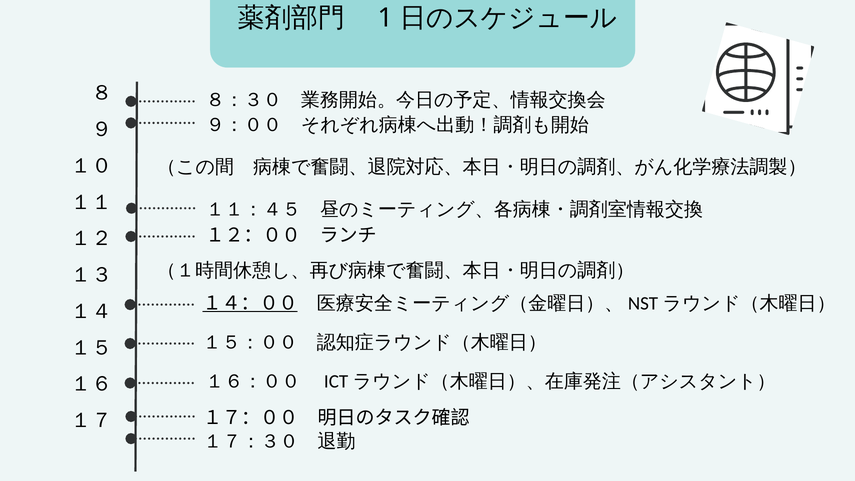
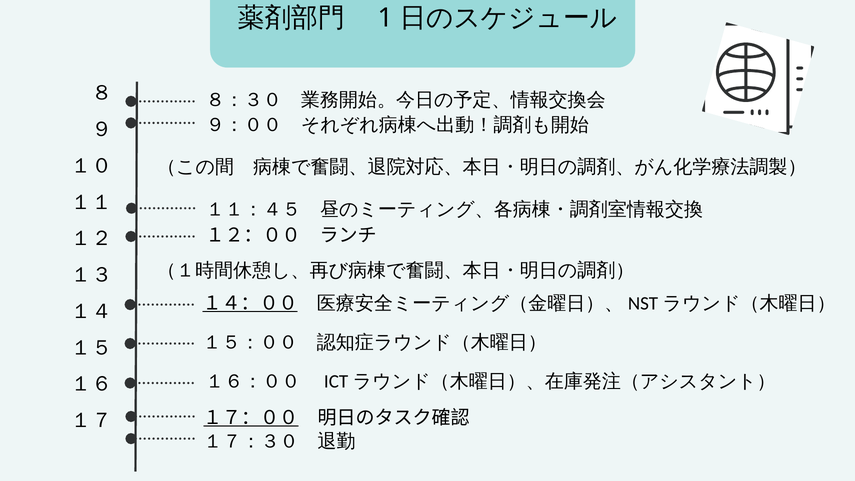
１７：００ underline: none -> present (251, 418)
